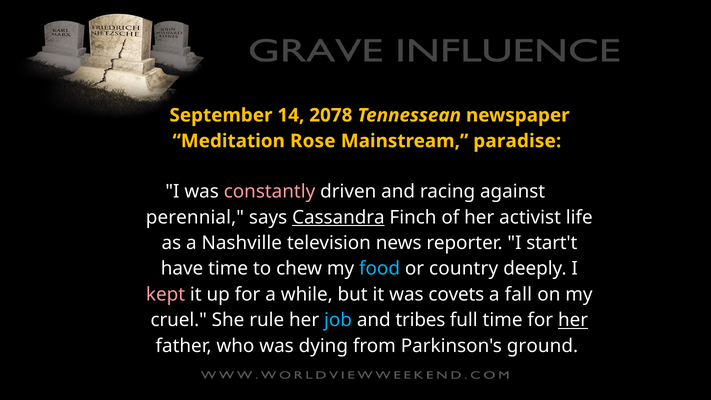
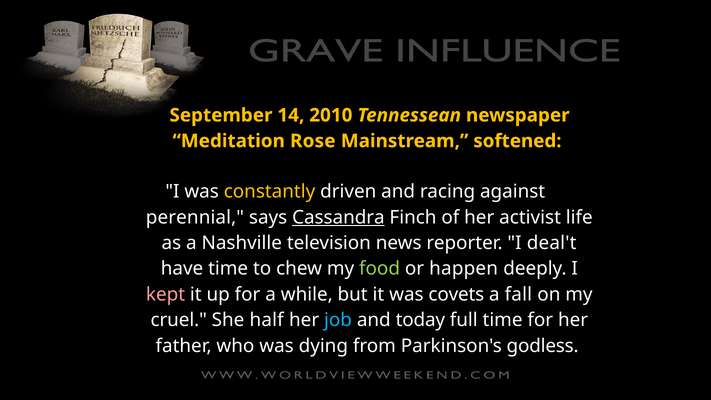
2078: 2078 -> 2010 (331, 115)
paradise: paradise -> softened (517, 141)
constantly colour: pink -> yellow (270, 192)
start't: start't -> deal't (552, 243)
food colour: light blue -> light green (380, 269)
country: country -> happen (464, 269)
rule: rule -> half (267, 320)
tribes: tribes -> today (420, 320)
her underline: present -> none (573, 320)
ground: ground -> godless (543, 346)
